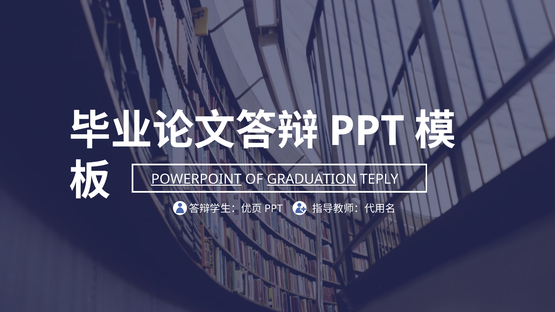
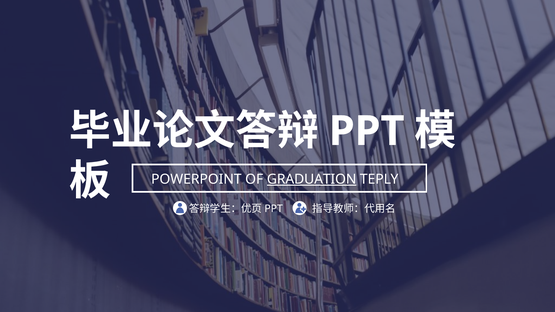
POWERPOINT underline: present -> none (196, 179)
